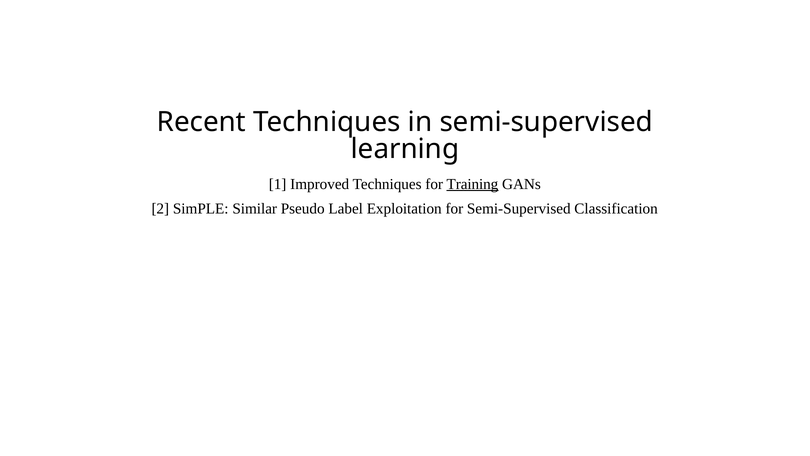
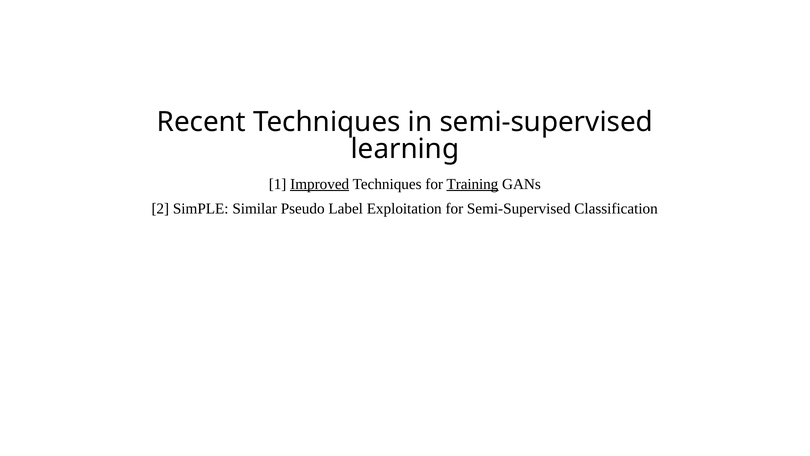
Improved underline: none -> present (320, 184)
